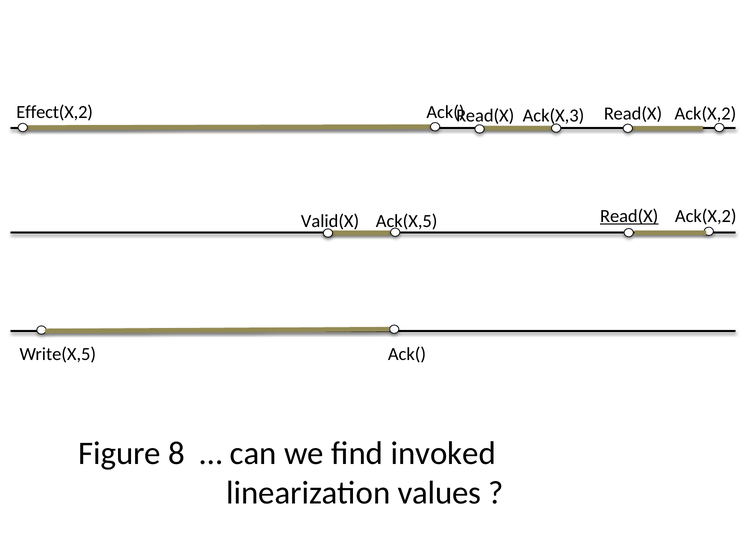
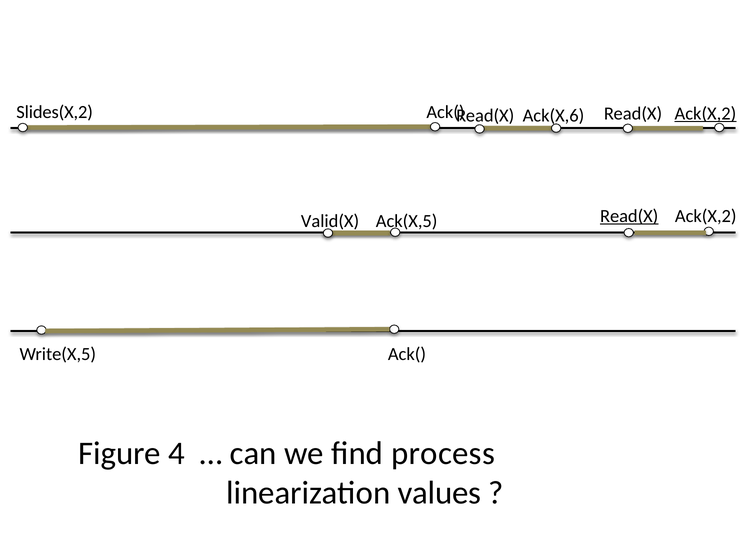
Effect(X,2: Effect(X,2 -> Slides(X,2 (55, 112)
Ack(X,3: Ack(X,3 -> Ack(X,6 (553, 116)
Ack(X,2 underline: none -> present (705, 114)
8: 8 -> 4 (177, 454)
invoked: invoked -> process (443, 454)
